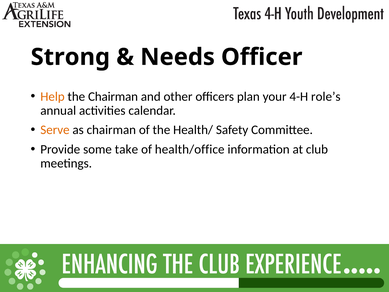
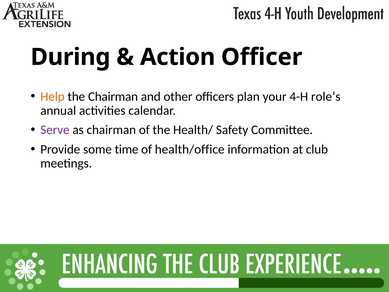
Strong: Strong -> During (70, 57)
Needs: Needs -> Action (178, 57)
Serve colour: orange -> purple (55, 130)
take: take -> time (127, 149)
